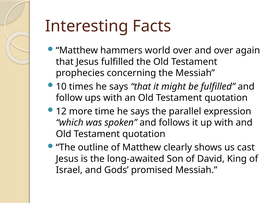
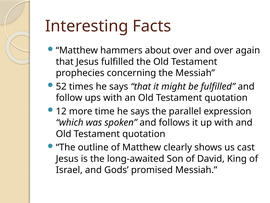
world: world -> about (158, 50)
10: 10 -> 52 (61, 86)
